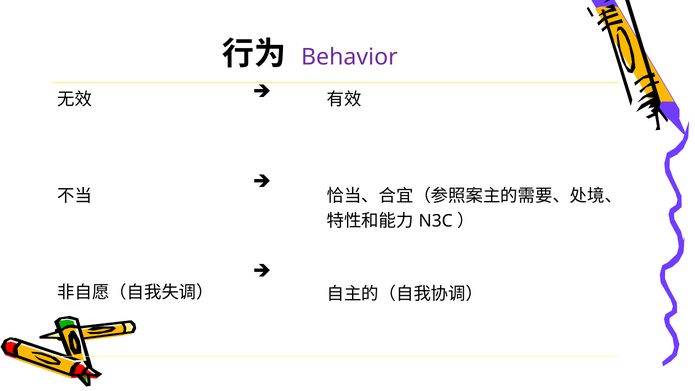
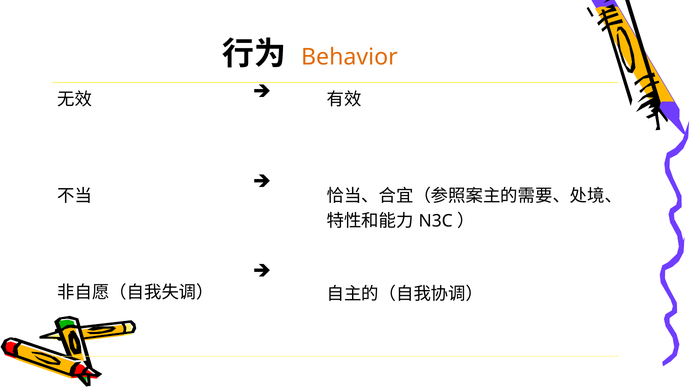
Behavior colour: purple -> orange (349, 57)
